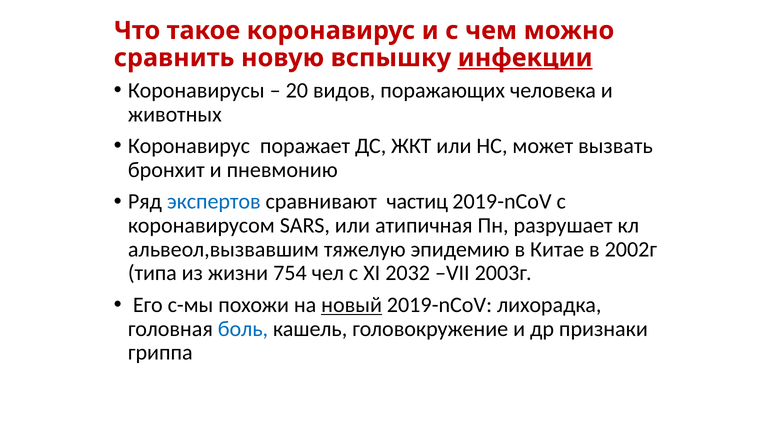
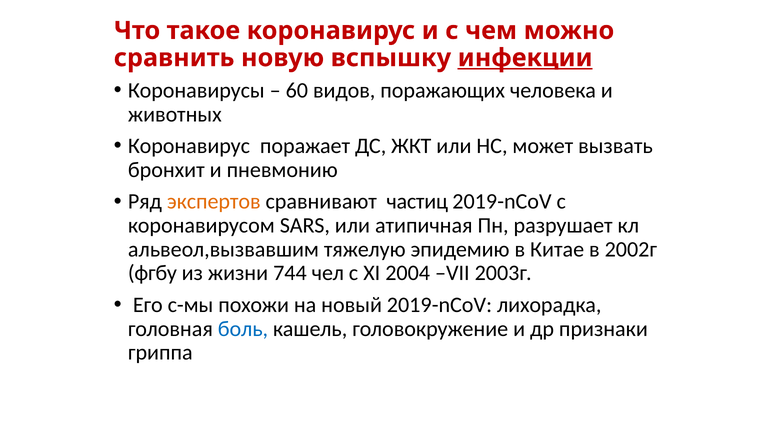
20: 20 -> 60 (297, 90)
экспертов colour: blue -> orange (214, 202)
типа: типа -> фгбу (152, 273)
754: 754 -> 744 (290, 273)
2032: 2032 -> 2004 (408, 273)
новый underline: present -> none (352, 305)
